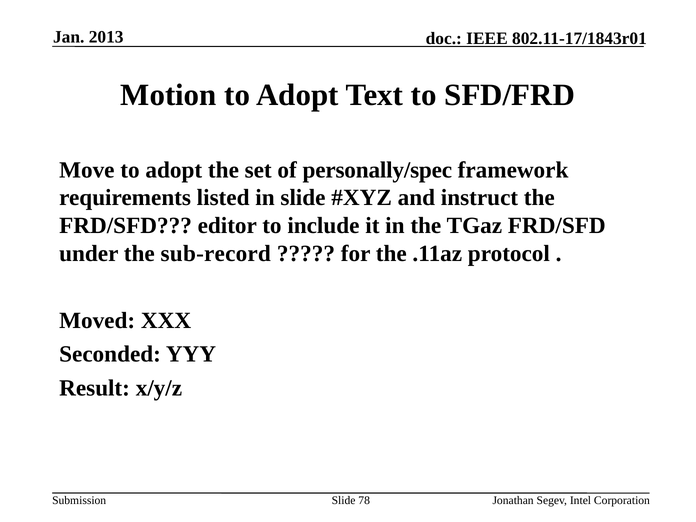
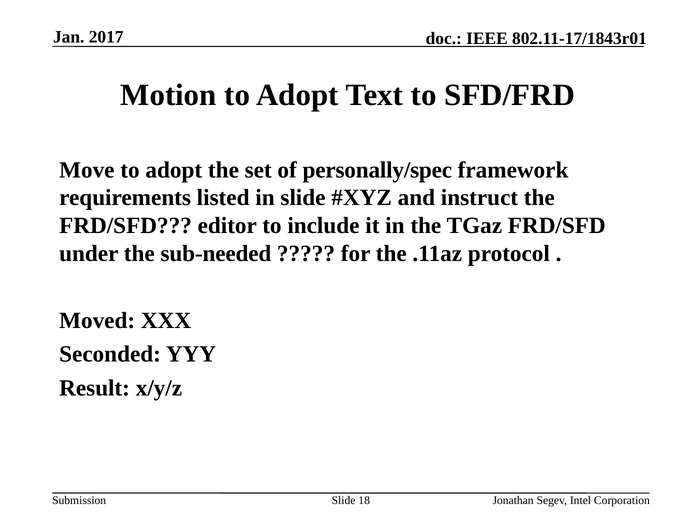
2013: 2013 -> 2017 (106, 37)
sub-record: sub-record -> sub-needed (216, 253)
78: 78 -> 18 (364, 501)
